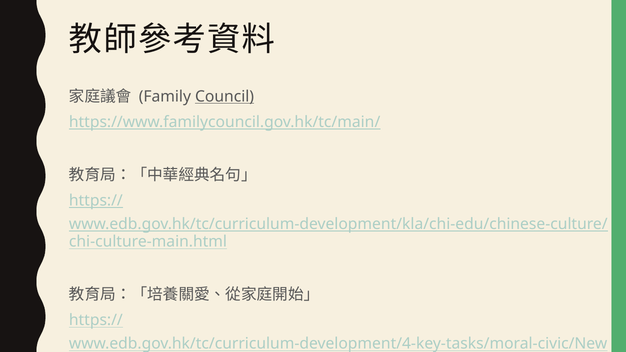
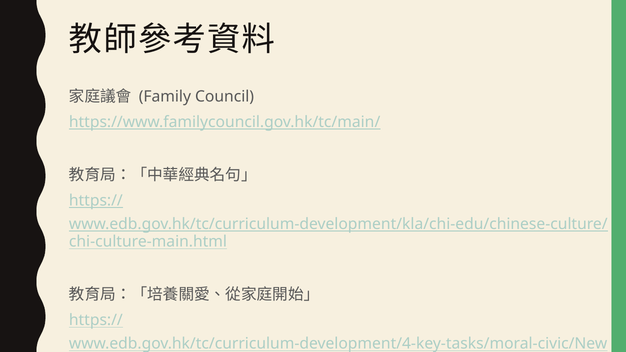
Council underline: present -> none (225, 97)
